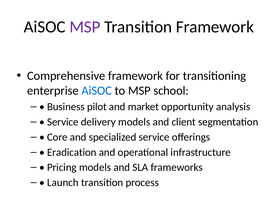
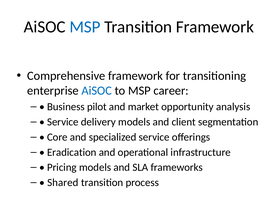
MSP colour: purple -> blue (85, 27)
school: school -> career (171, 90)
Launch: Launch -> Shared (63, 182)
